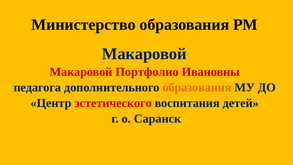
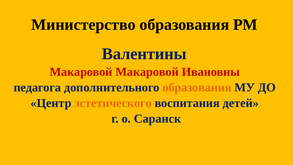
Макаровой: Макаровой -> Валентины (144, 54)
Макаровой Портфолио: Портфолио -> Макаровой (147, 72)
эстетического colour: red -> orange (113, 103)
